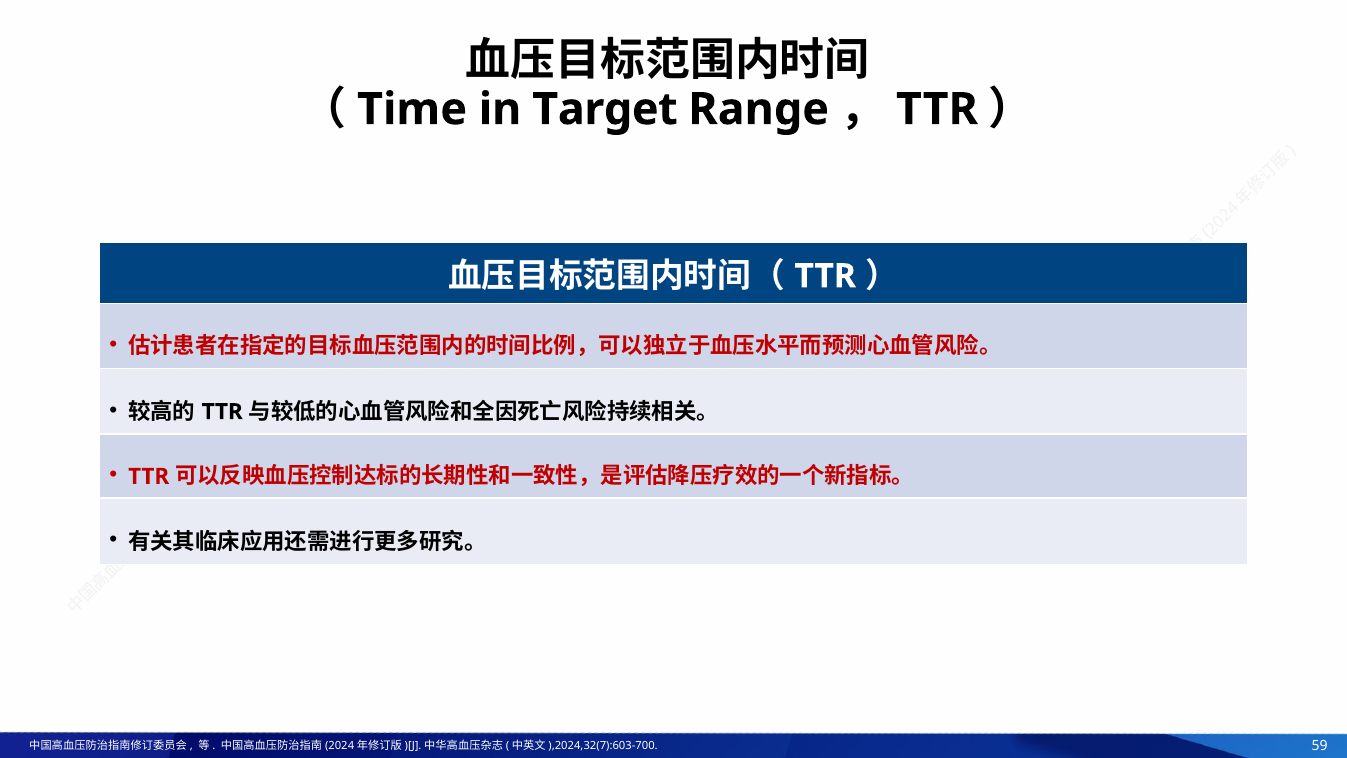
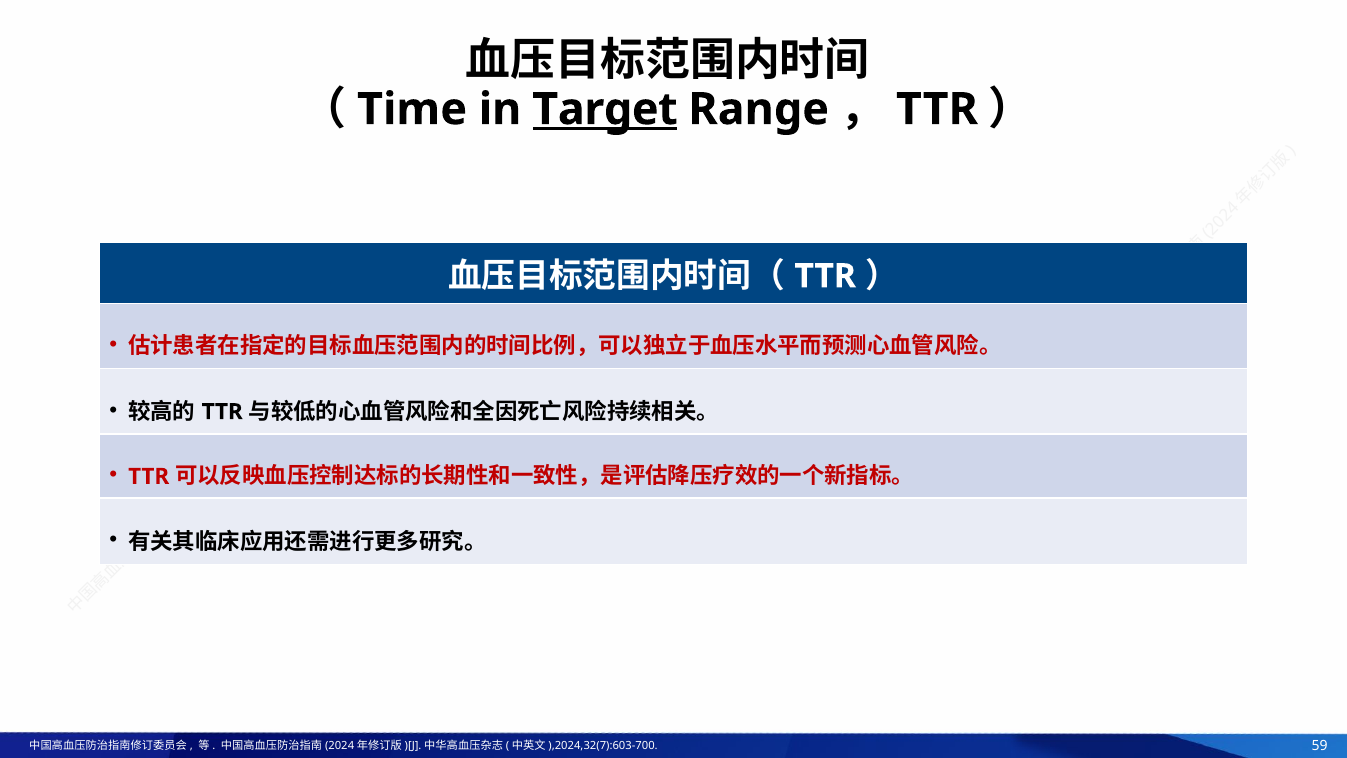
Target underline: none -> present (605, 109)
